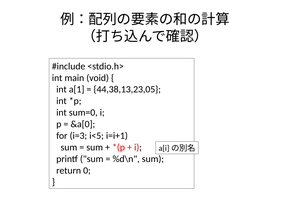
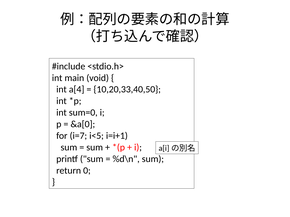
a[1: a[1 -> a[4 (77, 90)
44,38,13,23,05: 44,38,13,23,05 -> 10,20,33,40,50 (127, 90)
i=3: i=3 -> i=7 (78, 136)
